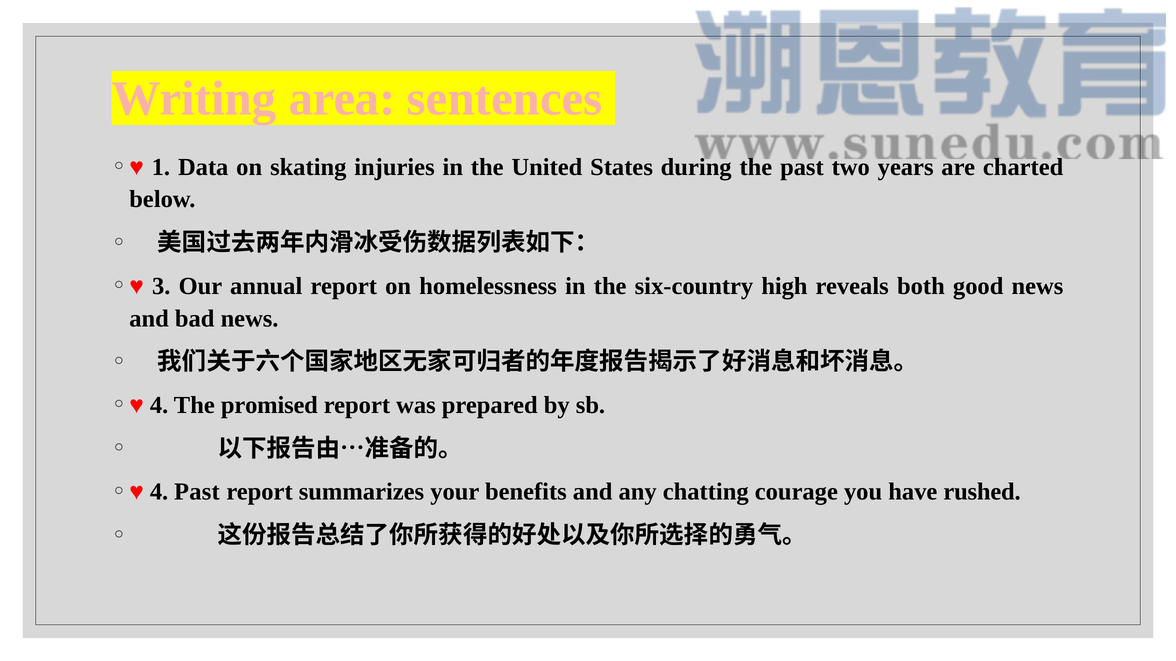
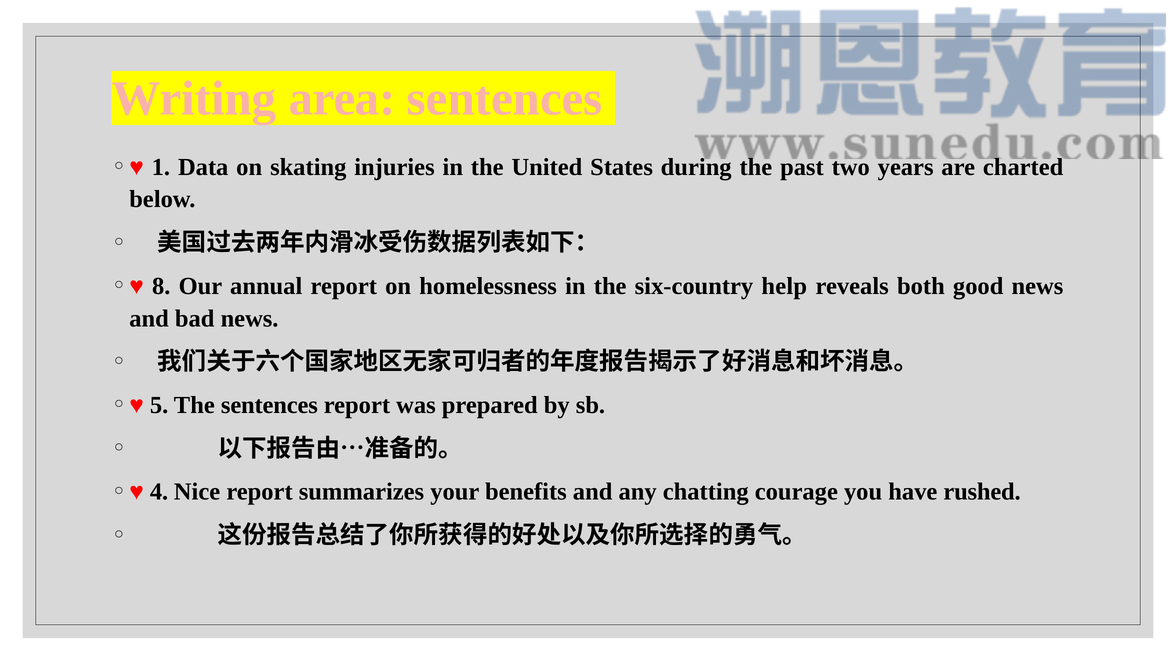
3: 3 -> 8 (161, 286)
high: high -> help (784, 286)
4: 4 -> 5 (159, 405)
The promised: promised -> sentences (269, 405)
4 Past: Past -> Nice (197, 492)
